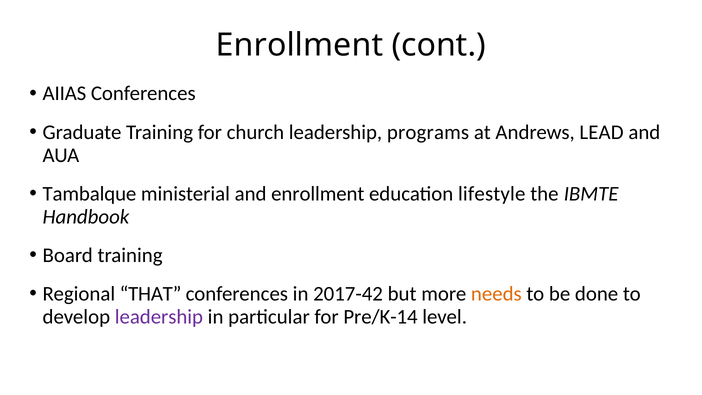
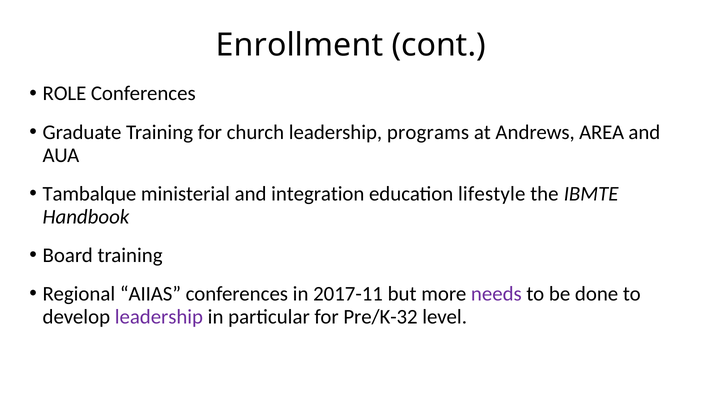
AIIAS: AIIAS -> ROLE (64, 94)
LEAD: LEAD -> AREA (602, 132)
and enrollment: enrollment -> integration (318, 194)
THAT: THAT -> AIIAS (150, 294)
2017-42: 2017-42 -> 2017-11 (348, 294)
needs colour: orange -> purple (496, 294)
Pre/K-14: Pre/K-14 -> Pre/K-32 (381, 317)
